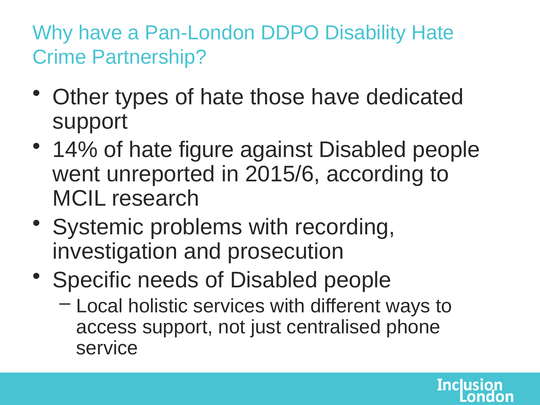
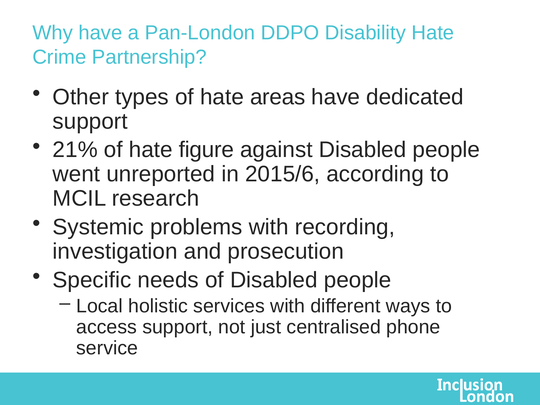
those: those -> areas (278, 97)
14%: 14% -> 21% (75, 150)
